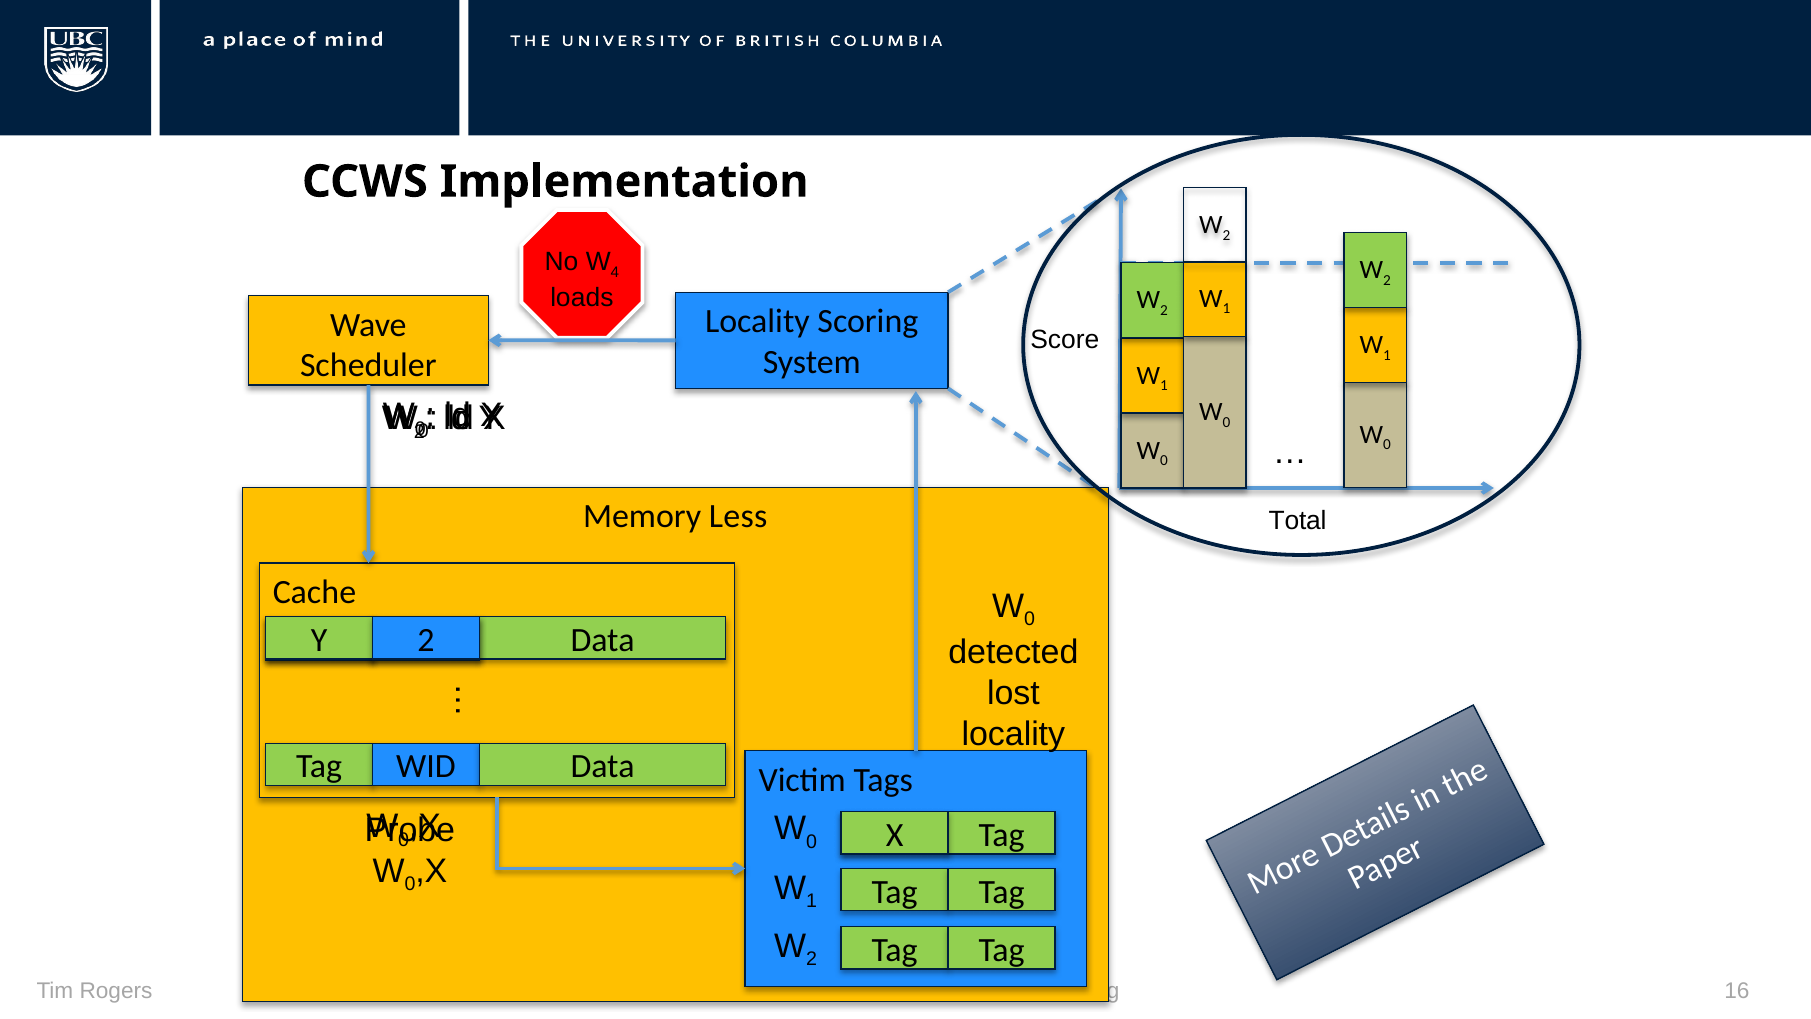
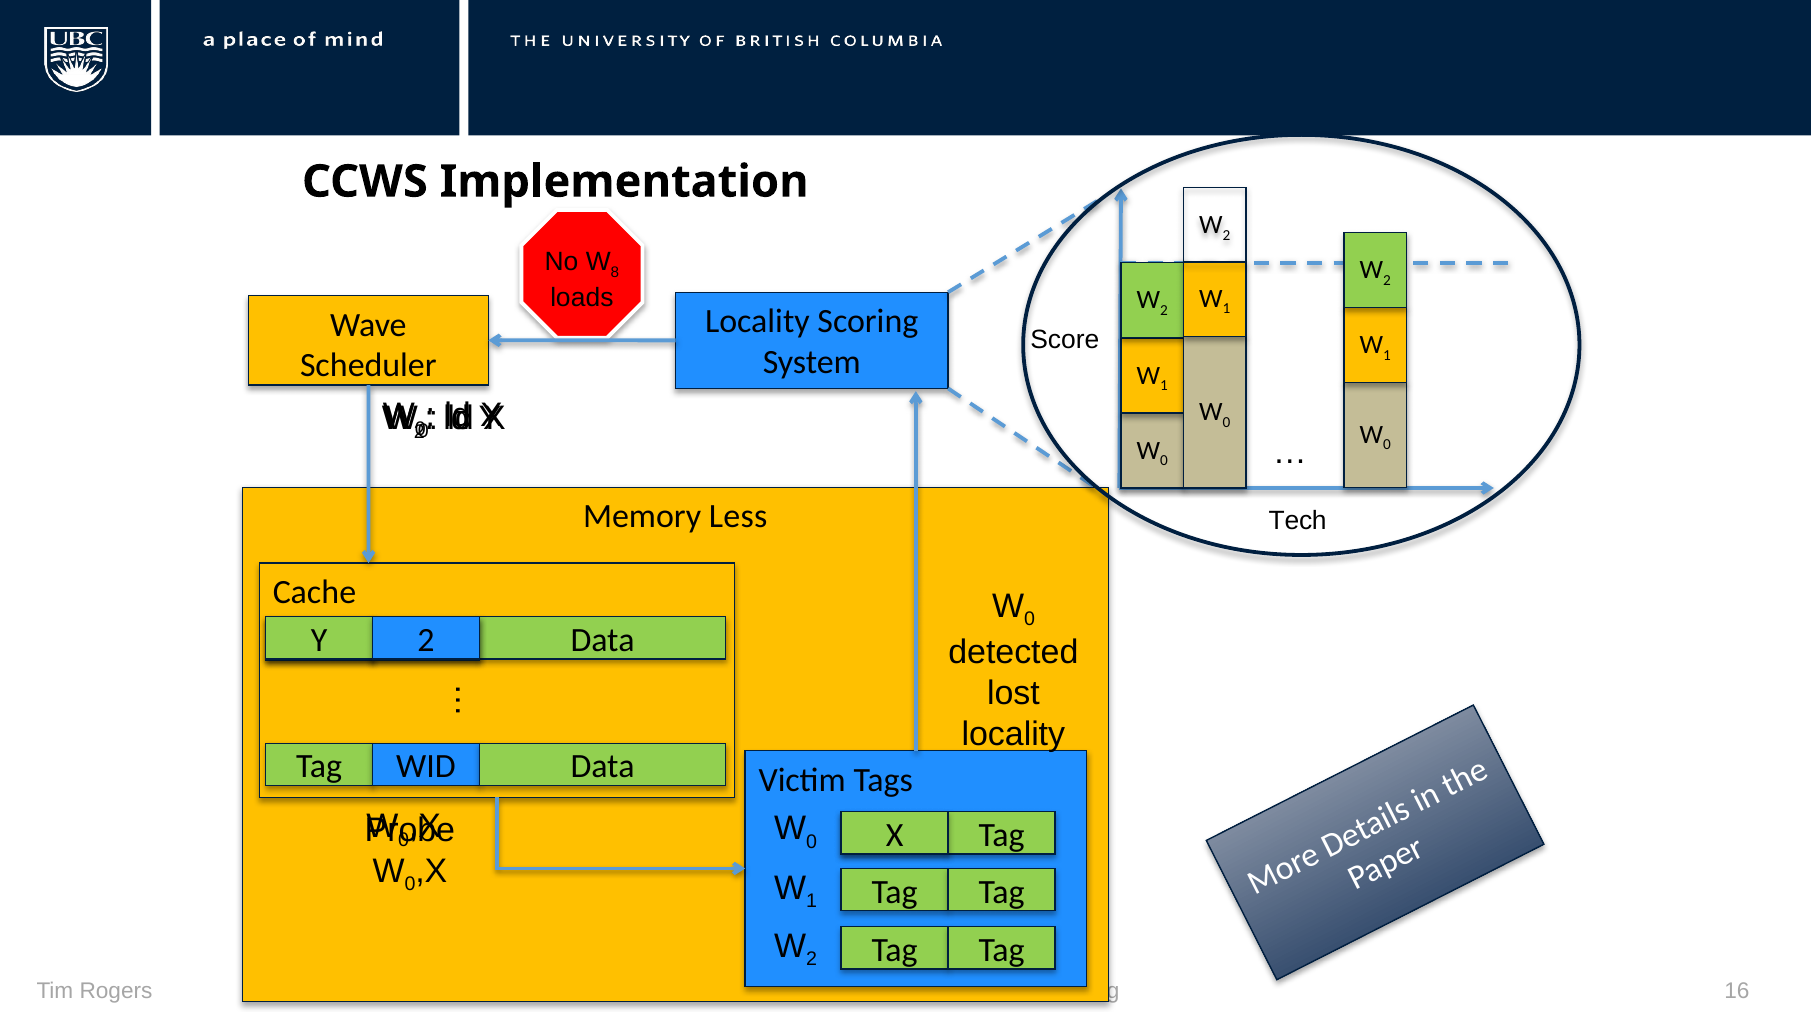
4: 4 -> 8 (615, 272)
Total: Total -> Tech (1298, 521)
